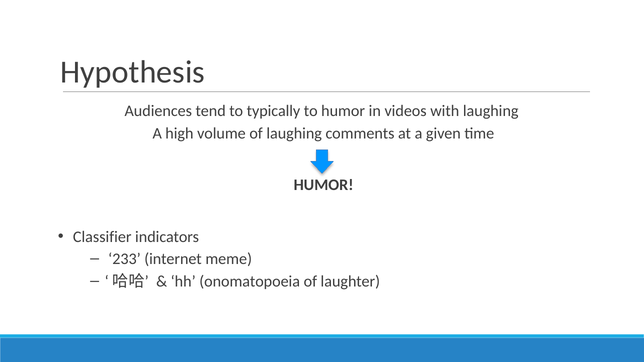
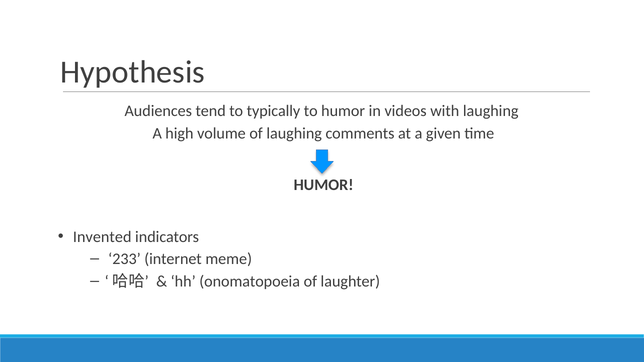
Classifier: Classifier -> Invented (102, 237)
